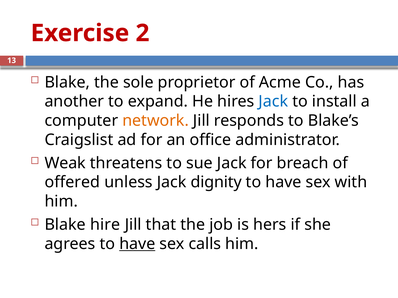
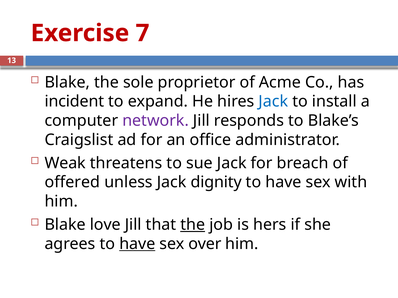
2: 2 -> 7 (143, 33)
another: another -> incident (74, 102)
network colour: orange -> purple (156, 121)
hire: hire -> love (105, 225)
the underline: none -> present (193, 225)
calls: calls -> over (205, 244)
